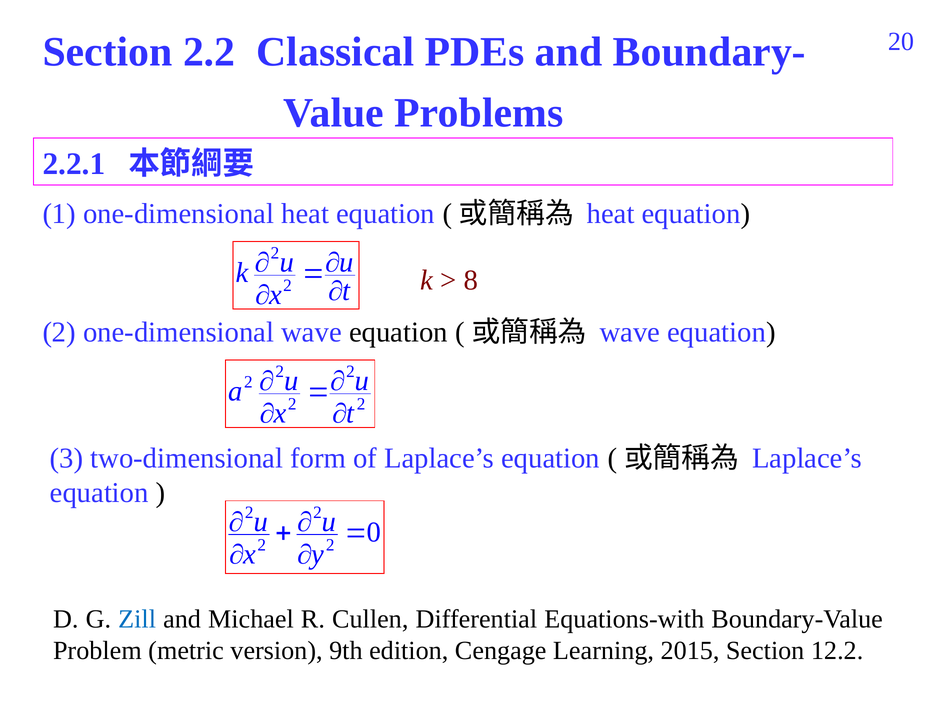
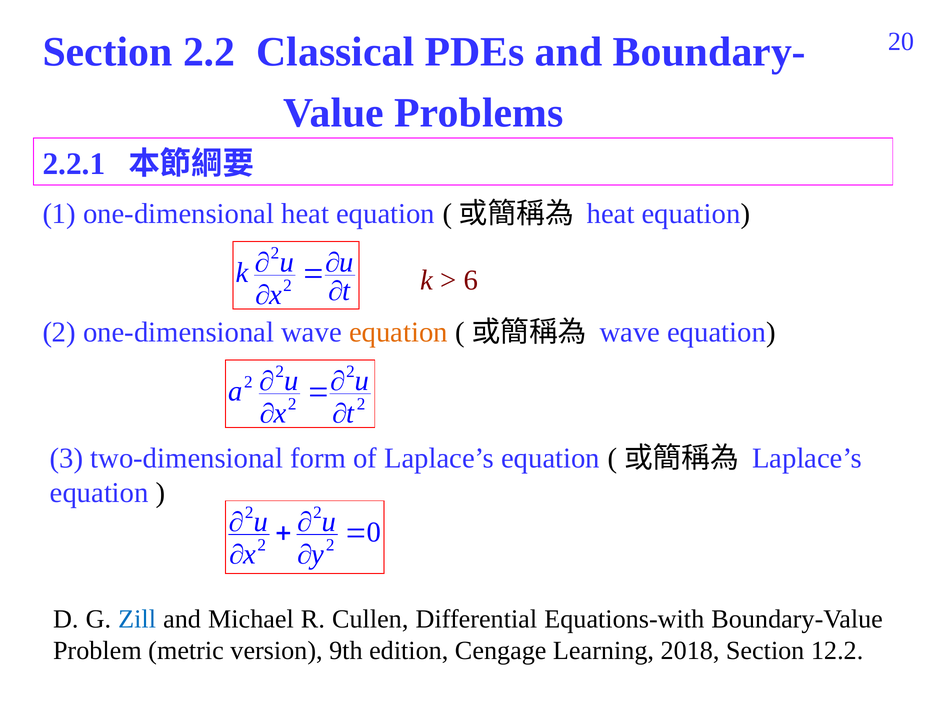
8: 8 -> 6 (471, 280)
equation colour: black -> orange (398, 332)
2015: 2015 -> 2018 (690, 650)
